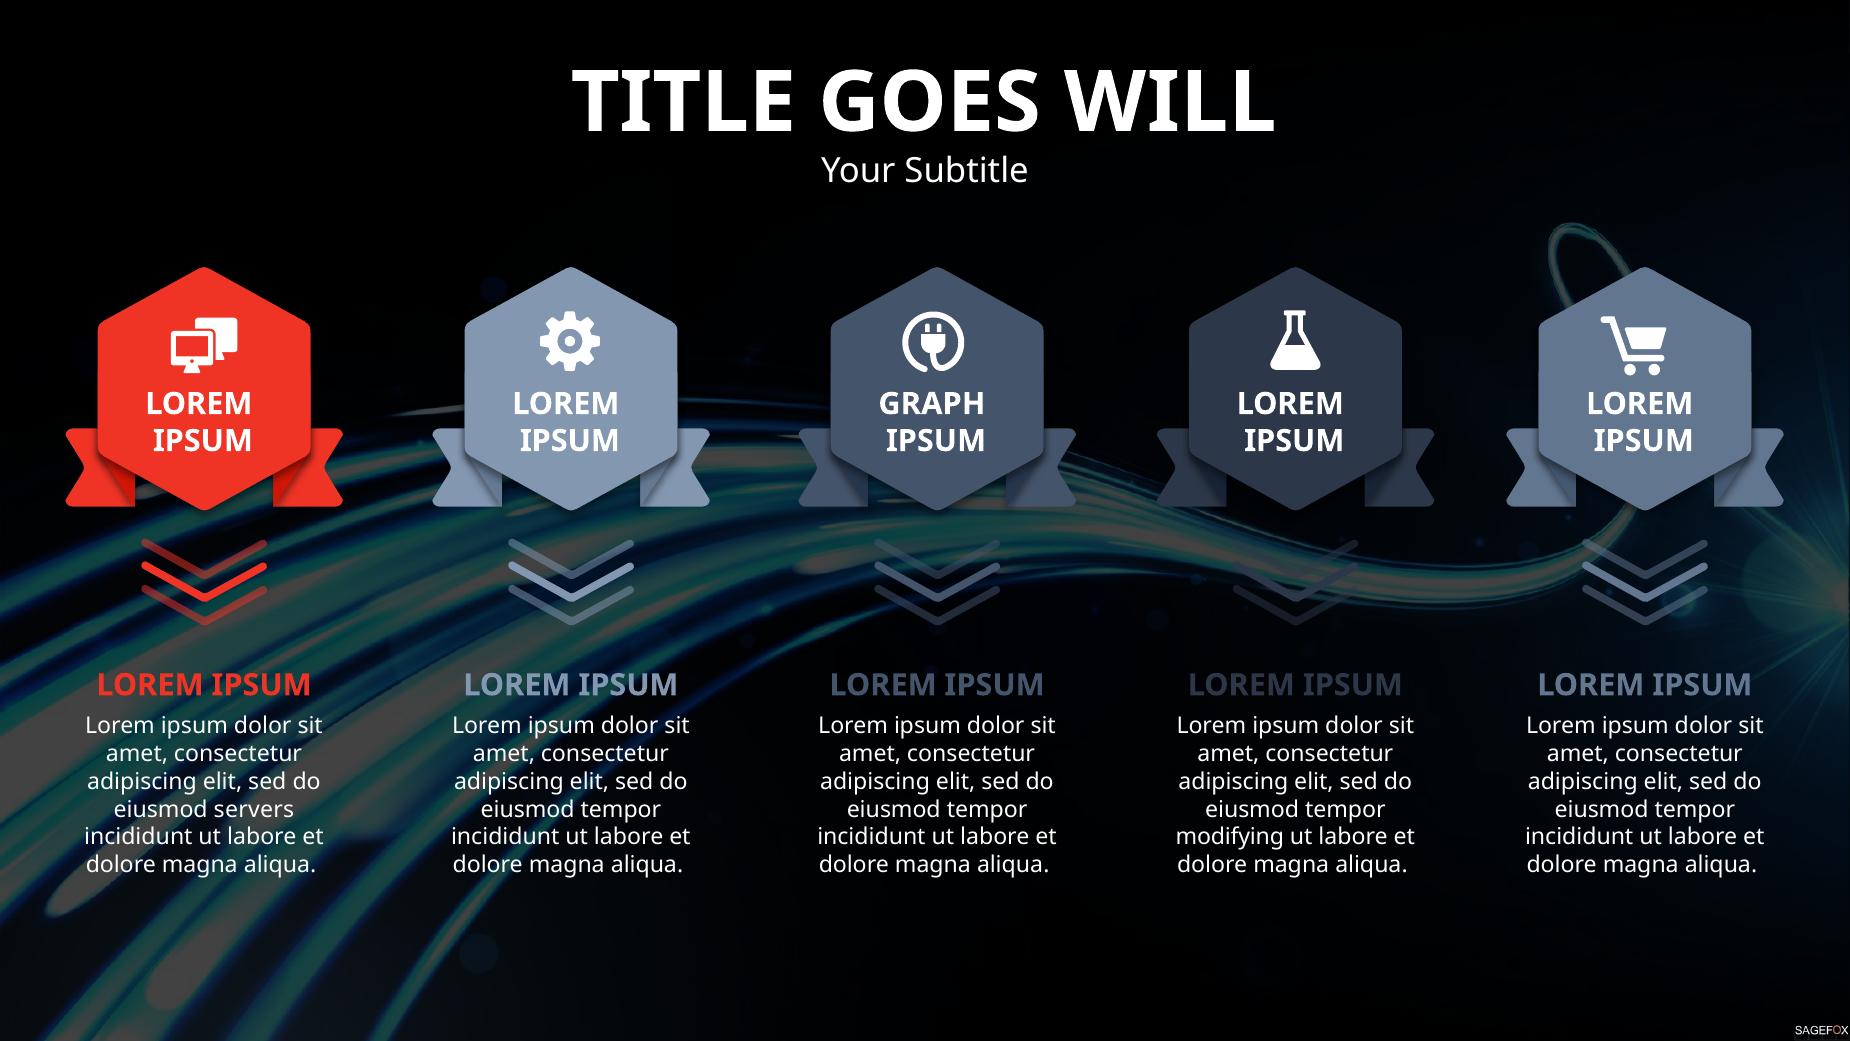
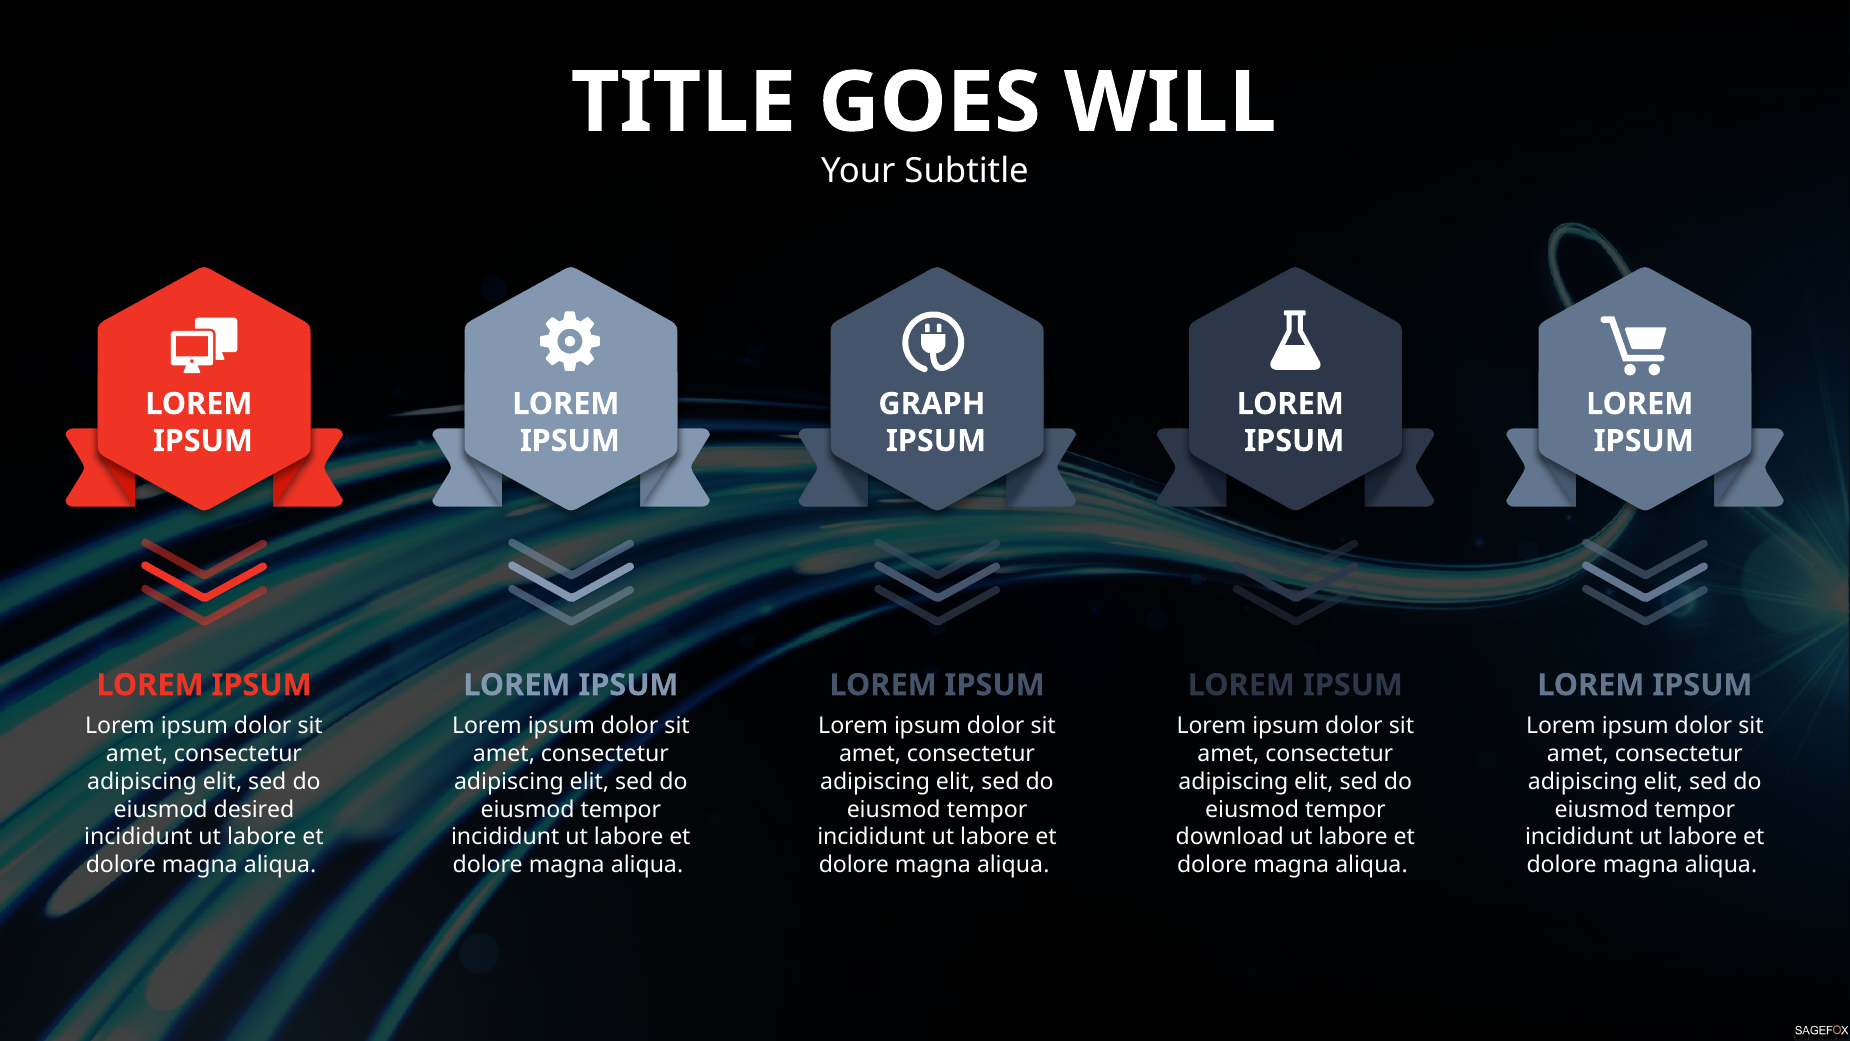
servers: servers -> desired (254, 809)
modifying: modifying -> download (1230, 837)
